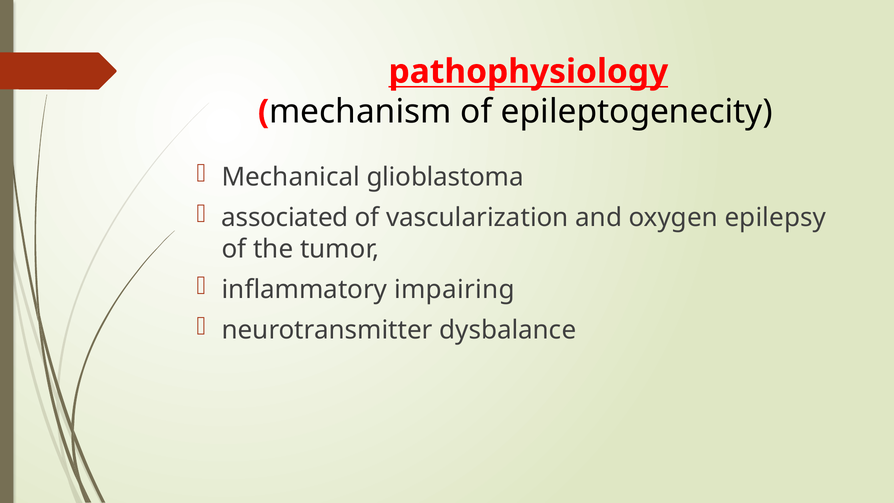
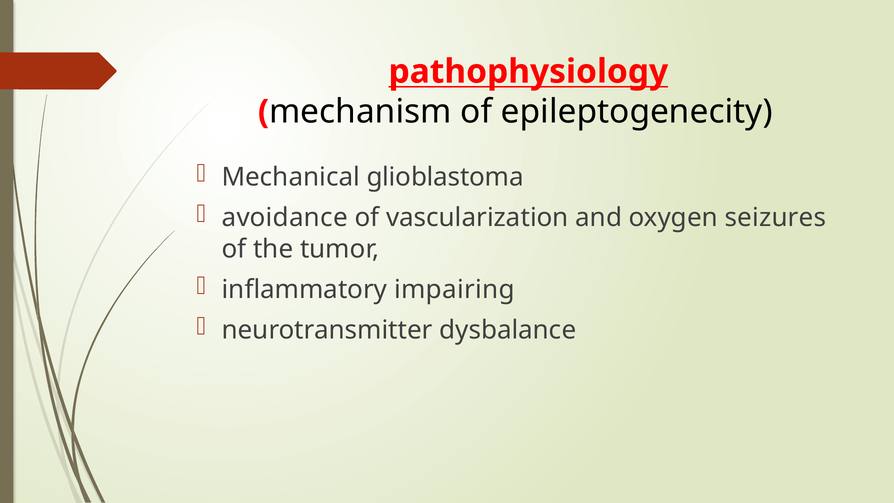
associated: associated -> avoidance (285, 218)
epilepsy: epilepsy -> seizures (775, 218)
